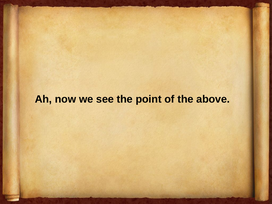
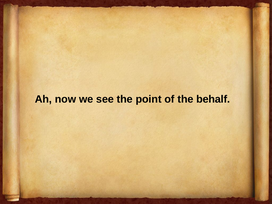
above: above -> behalf (213, 99)
